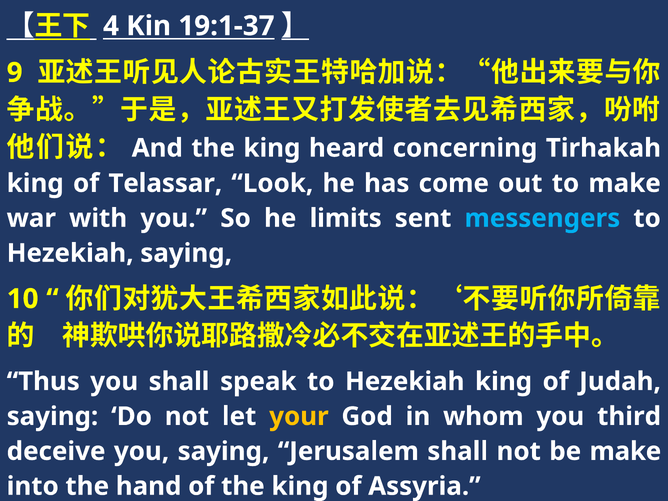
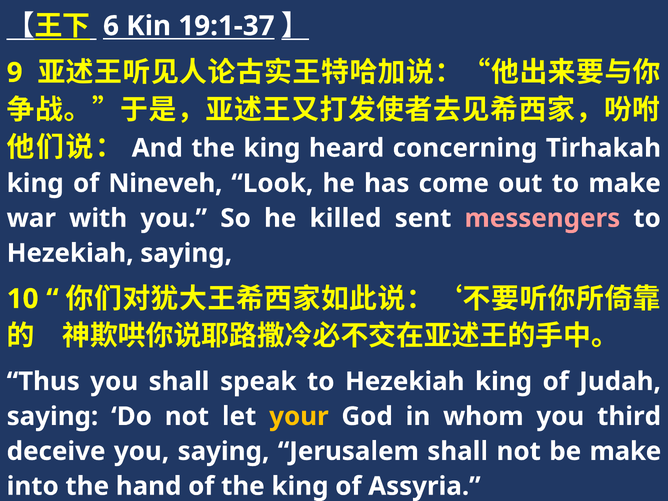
4: 4 -> 6 (111, 26)
Telassar: Telassar -> Nineveh (165, 183)
limits: limits -> killed (345, 218)
messengers colour: light blue -> pink (542, 218)
